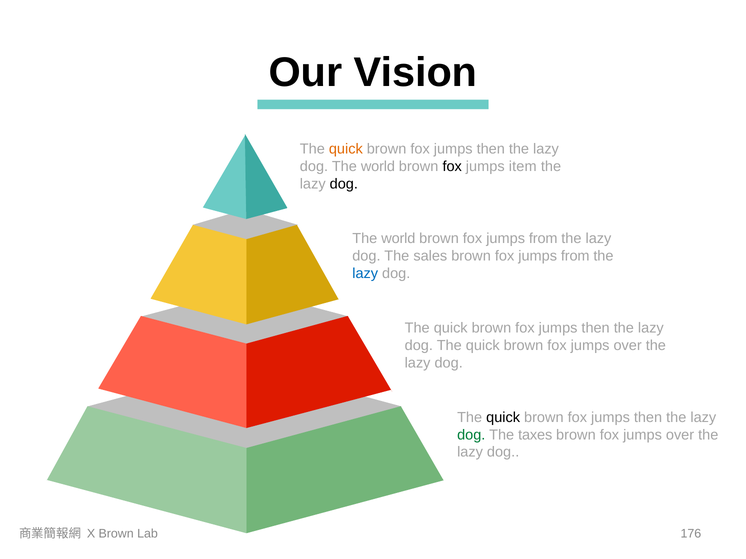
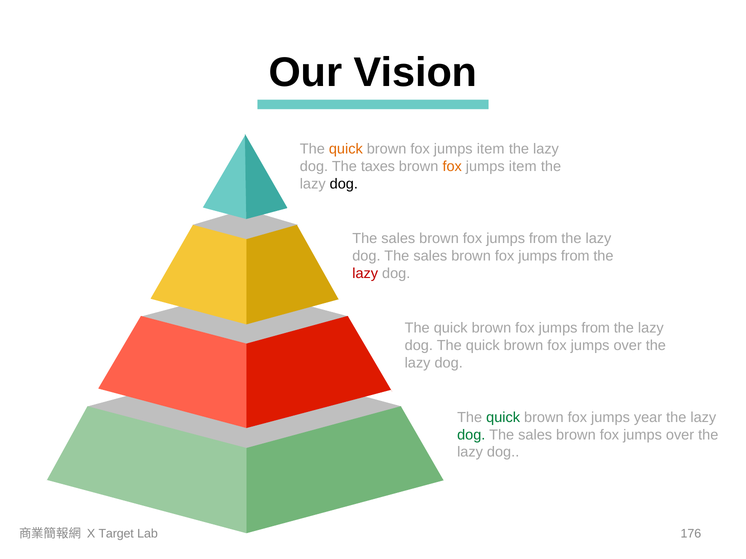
then: then -> item (491, 149)
world: world -> taxes (378, 167)
fox colour: black -> orange (452, 167)
world: world -> sales (398, 239)
lazy colour: blue -> red (365, 274)
then: then -> from (596, 328)
quick colour: black -> green (503, 418)
then: then -> year (648, 418)
taxes: taxes -> sales (535, 435)
X Brown: Brown -> Target (116, 534)
